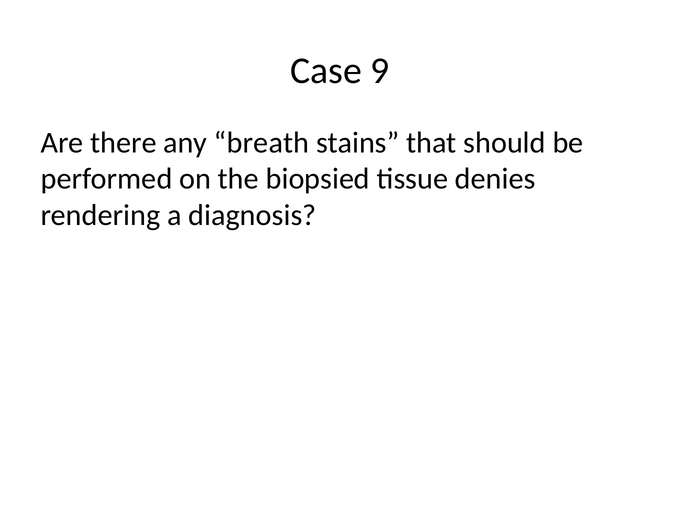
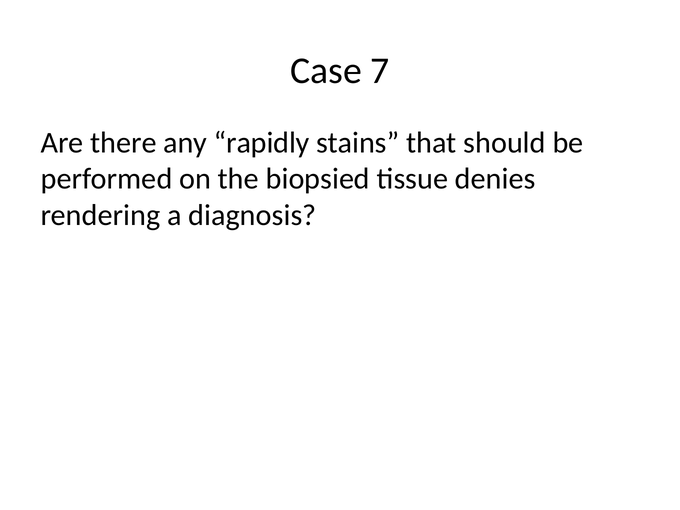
9: 9 -> 7 (380, 71)
breath: breath -> rapidly (262, 143)
